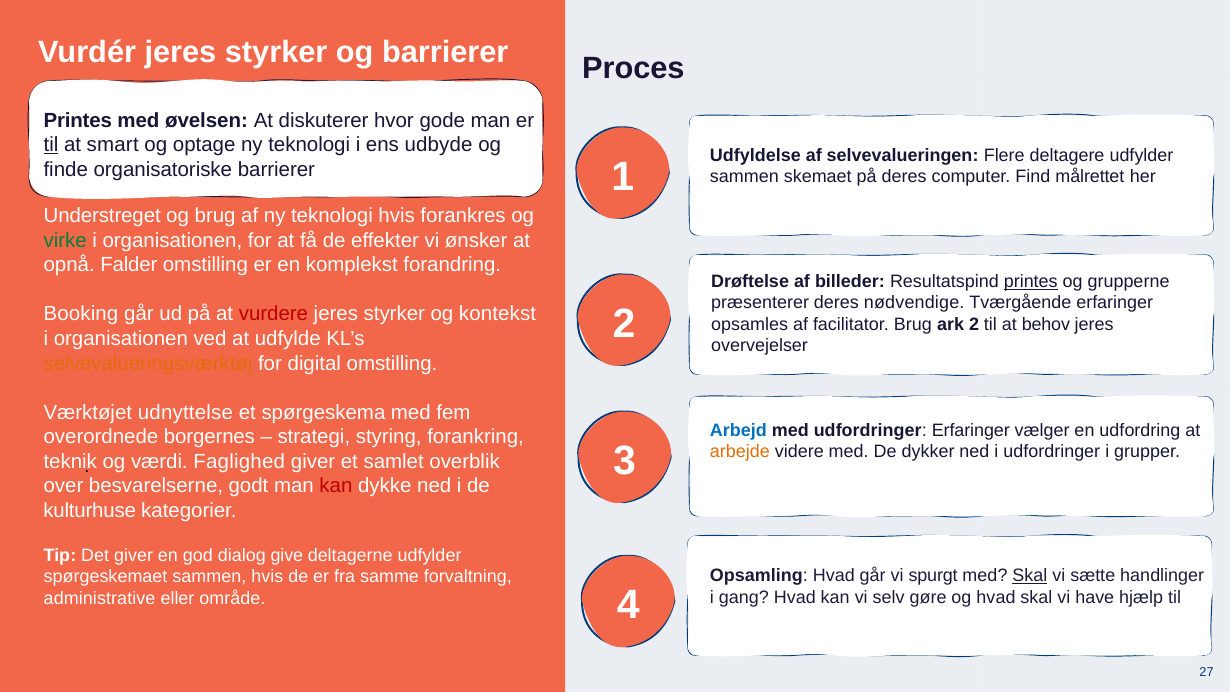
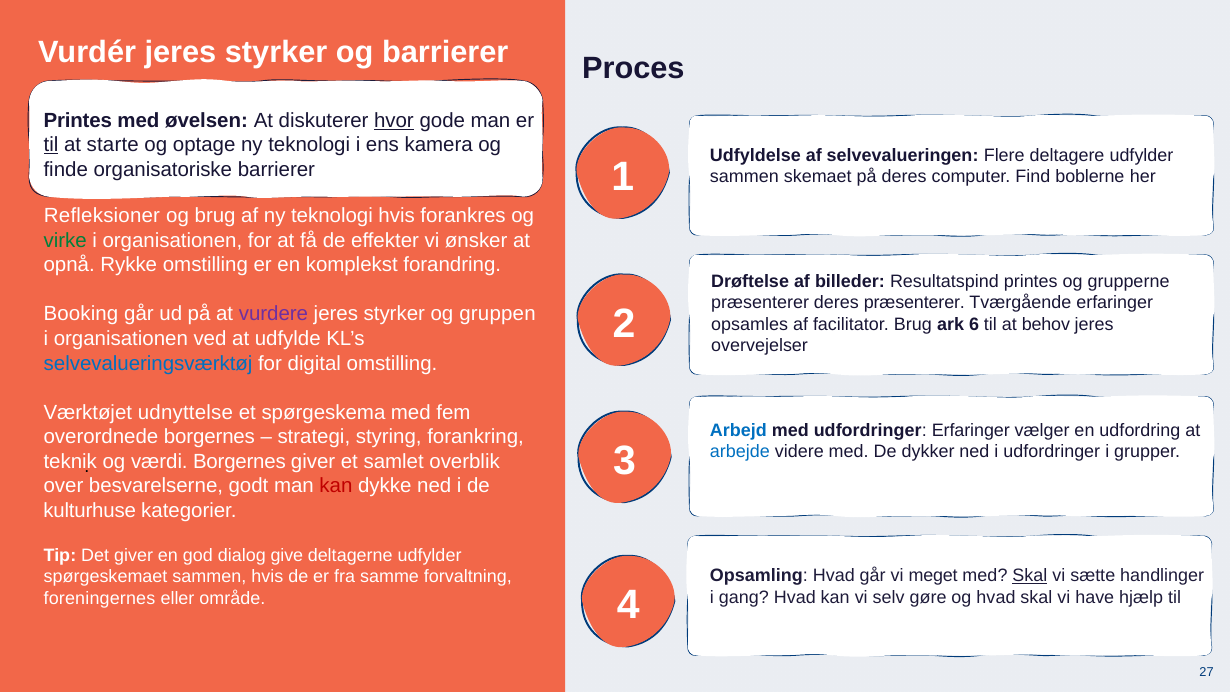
hvor underline: none -> present (394, 120)
smart: smart -> starte (113, 145)
udbyde: udbyde -> kamera (439, 145)
målrettet: målrettet -> boblerne (1090, 177)
Understreget: Understreget -> Refleksioner (102, 216)
Falder: Falder -> Rykke (129, 265)
printes underline: present -> none (1031, 281)
deres nødvendige: nødvendige -> præsenterer (914, 303)
vurdere colour: red -> purple (273, 314)
kontekst: kontekst -> gruppen (497, 314)
ark 2: 2 -> 6 (974, 324)
selvevalueringsværktøj colour: orange -> blue (148, 363)
arbejde colour: orange -> blue (740, 452)
værdi Faglighed: Faglighed -> Borgernes (239, 462)
spurgt: spurgt -> meget (933, 576)
administrative: administrative -> foreningernes (100, 598)
